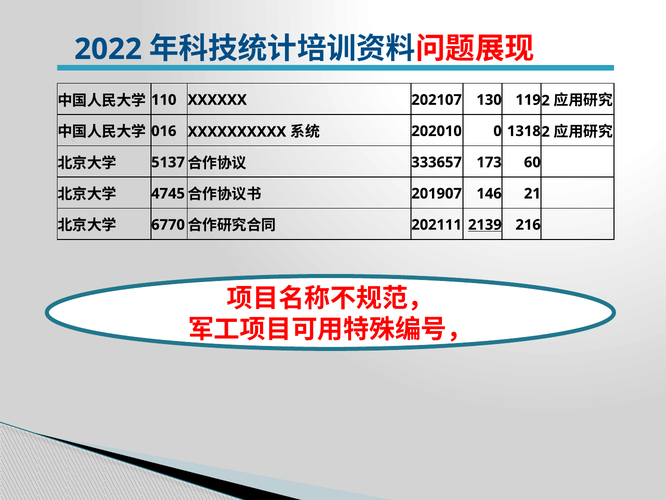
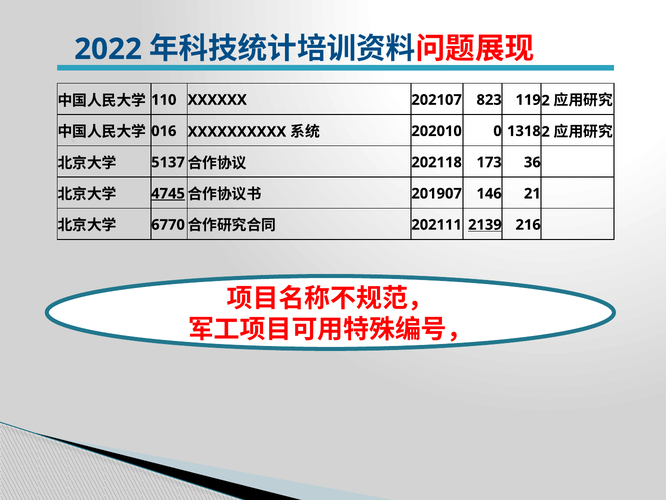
130: 130 -> 823 (489, 100)
333657: 333657 -> 202118 (437, 162)
60: 60 -> 36 (532, 162)
4745 underline: none -> present (168, 193)
